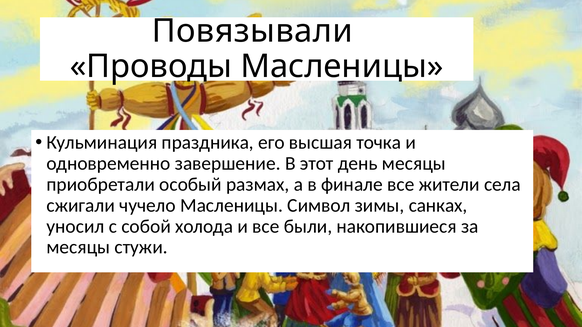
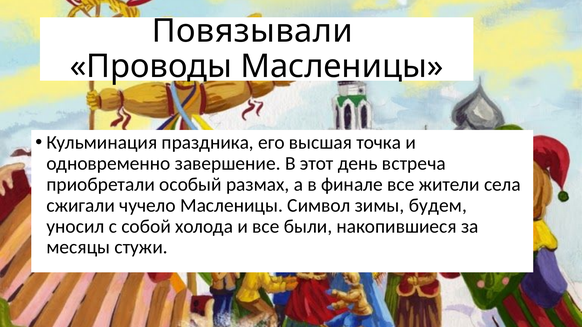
день месяцы: месяцы -> встреча (414, 164)
санках: санках -> будем (438, 206)
